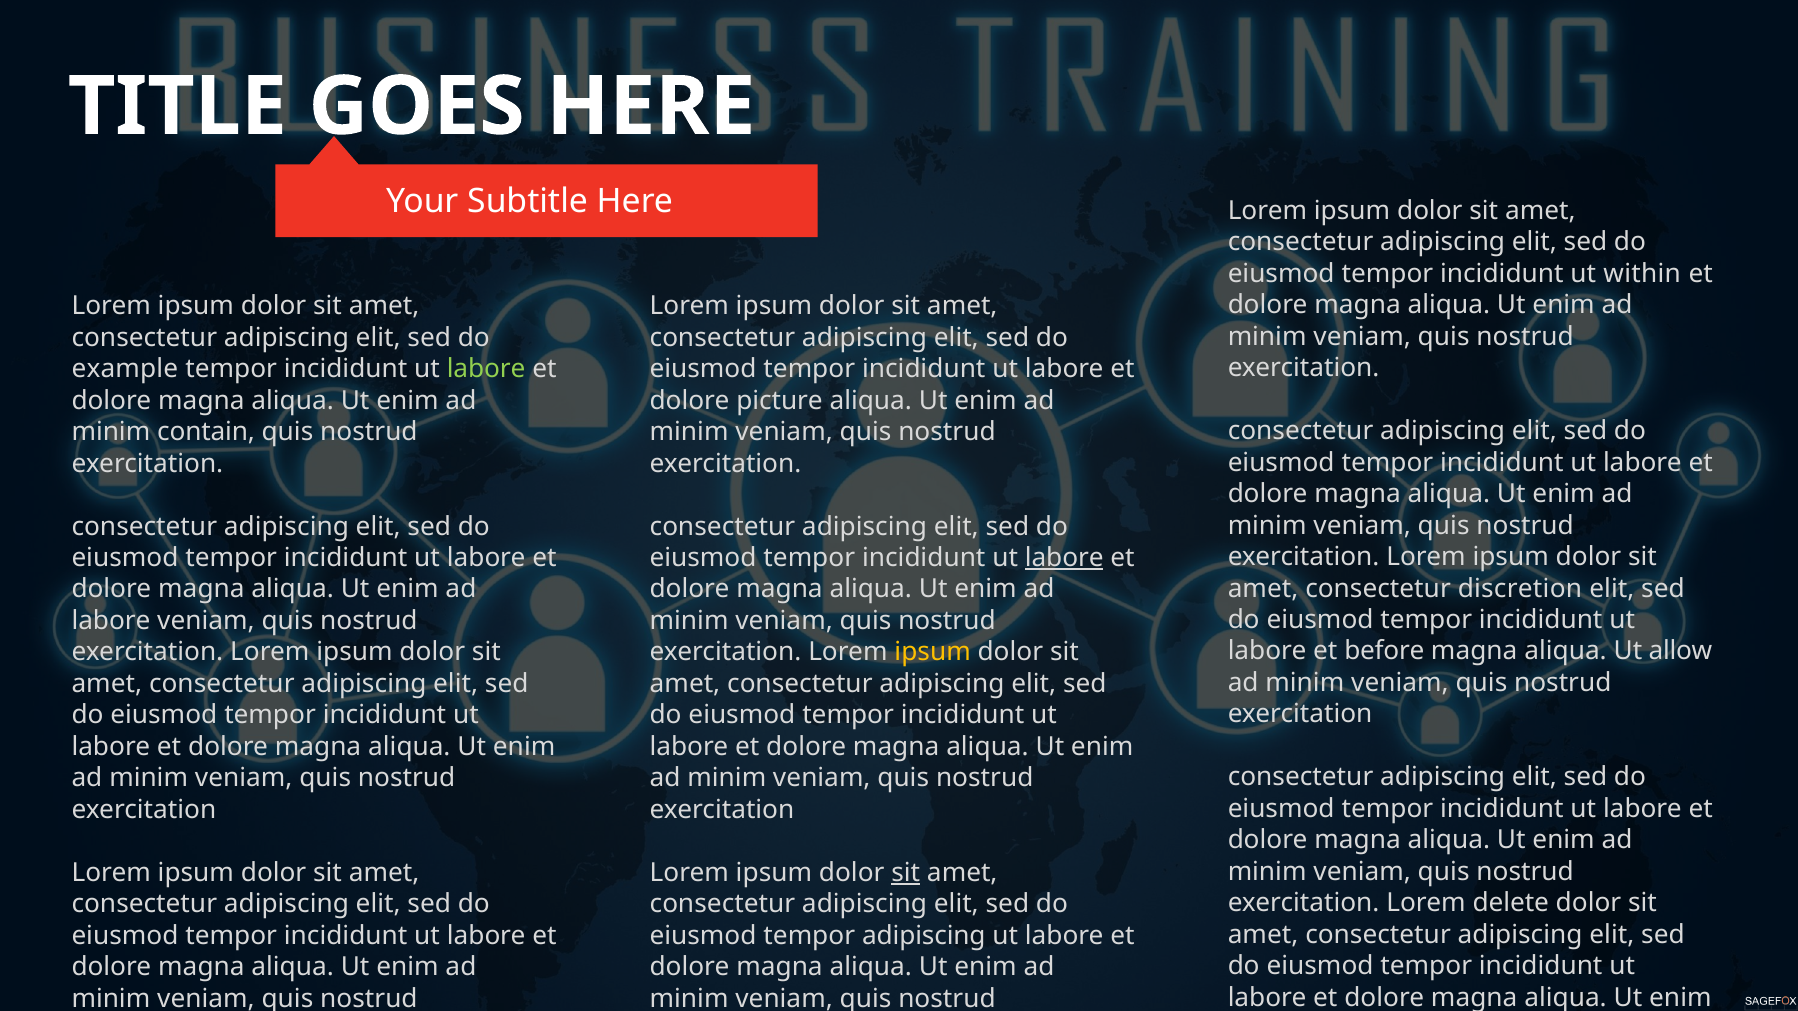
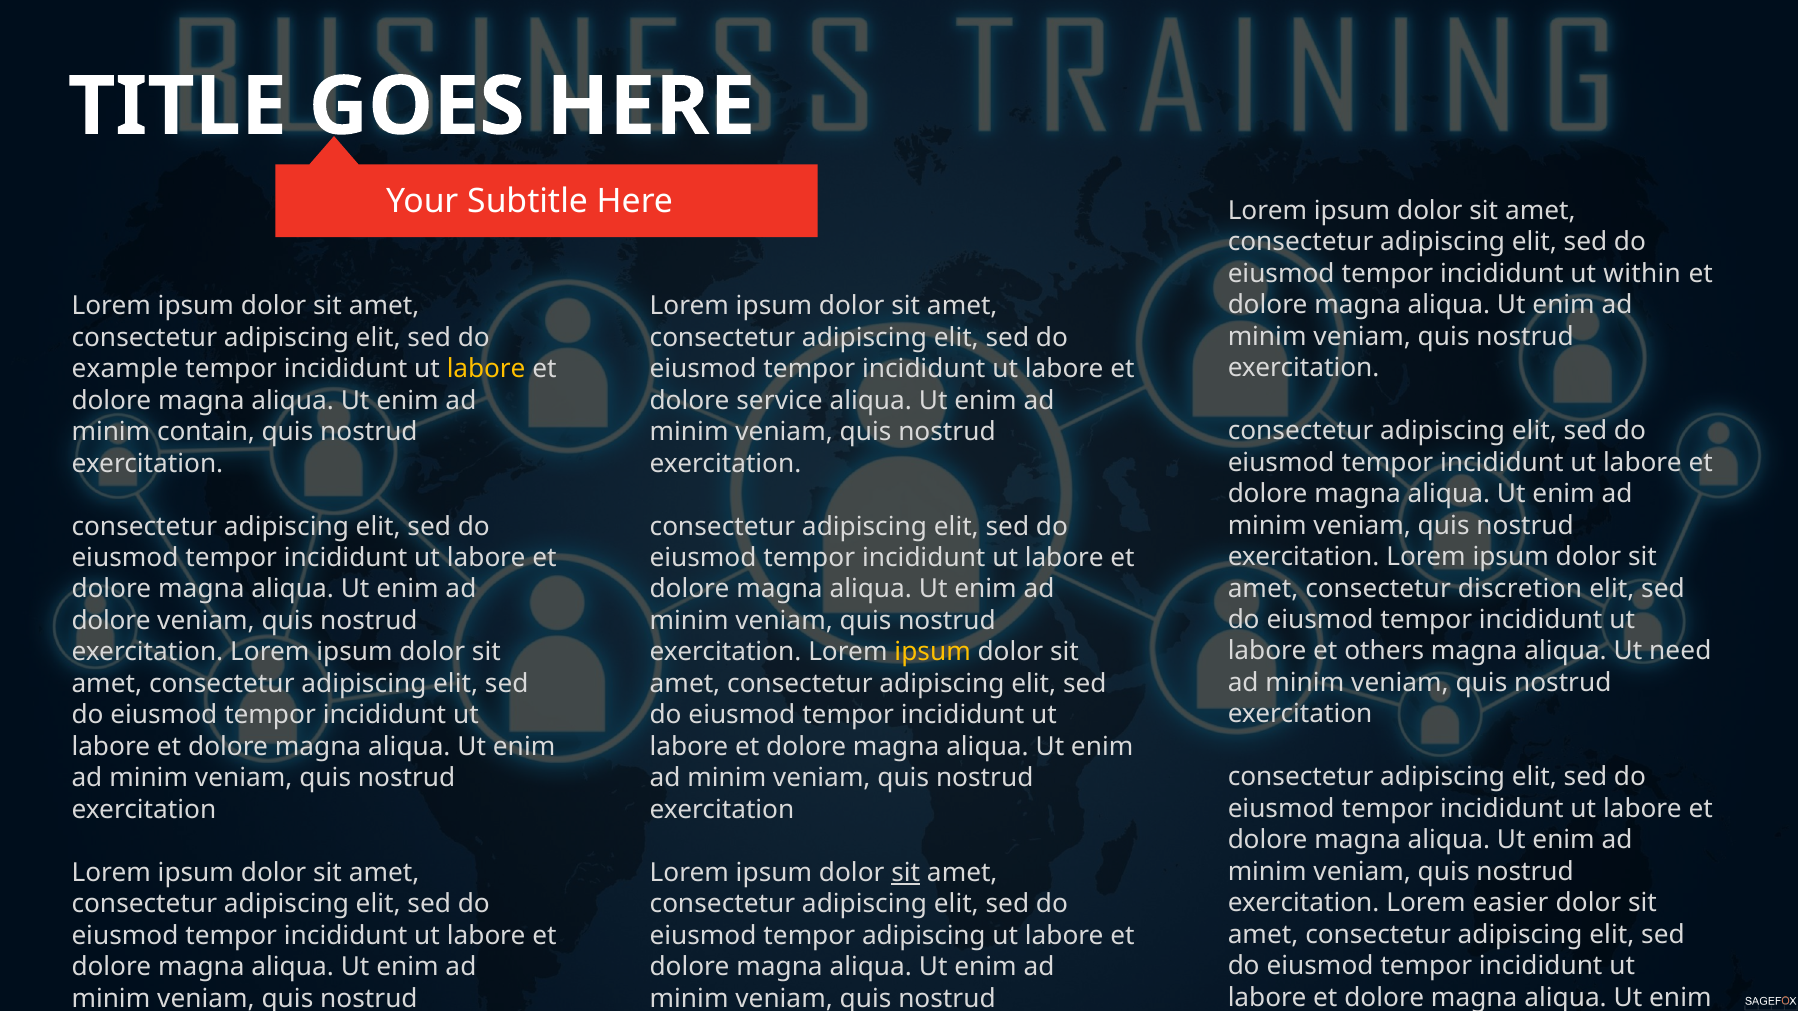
labore colour: light green -> yellow (486, 369)
picture: picture -> service (779, 401)
labore underline: present -> none (1064, 558)
labore: labore -> dolore (111, 621)
before: before -> others (1384, 652)
allow: allow -> need (1680, 652)
delete: delete -> easier (1511, 903)
